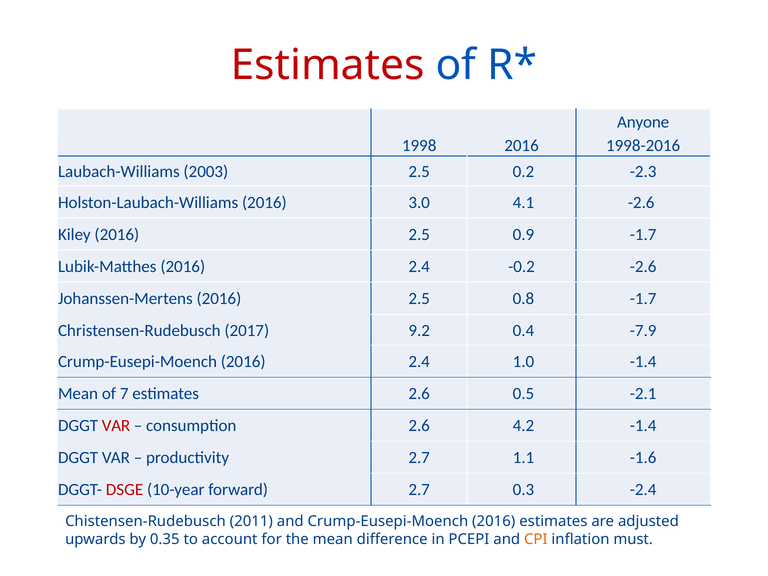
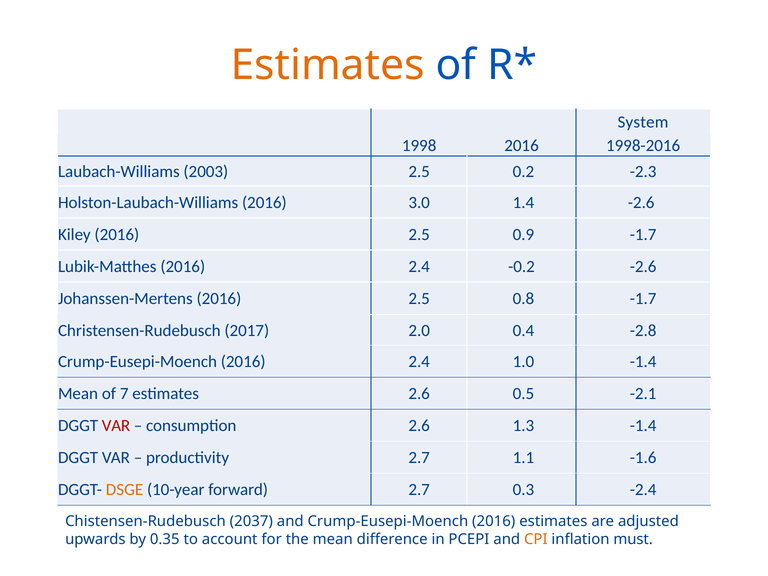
Estimates colour: red -> orange (328, 65)
Anyone: Anyone -> System (643, 122)
4.1: 4.1 -> 1.4 (523, 202)
9.2: 9.2 -> 2.0 (419, 330)
-7.9: -7.9 -> -2.8 (643, 330)
4.2: 4.2 -> 1.3 (523, 426)
DSGE colour: red -> orange (125, 490)
2011: 2011 -> 2037 (251, 521)
